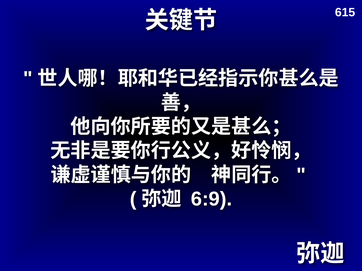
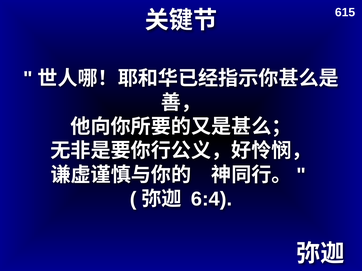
6:9: 6:9 -> 6:4 (211, 199)
